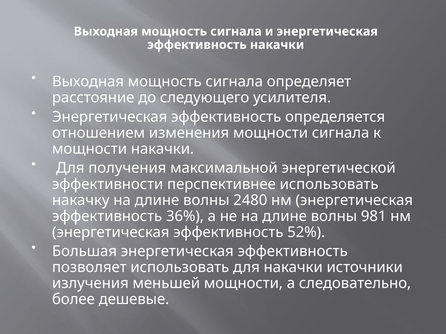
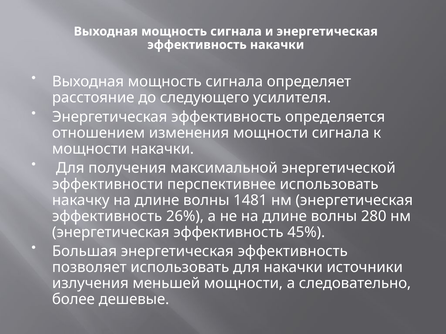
2480: 2480 -> 1481 (250, 200)
36%: 36% -> 26% (185, 216)
981: 981 -> 280 (374, 216)
52%: 52% -> 45% (306, 233)
